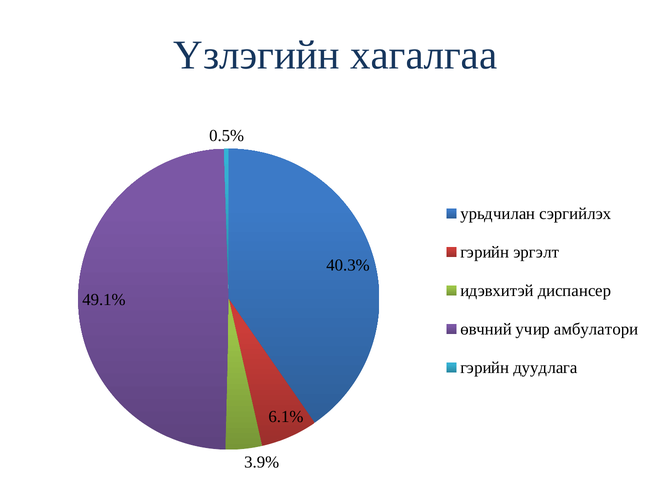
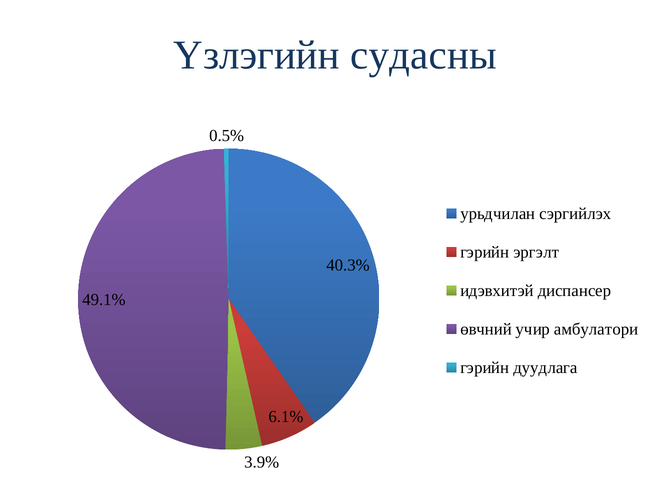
хагалгаа: хагалгаа -> судасны (424, 55)
